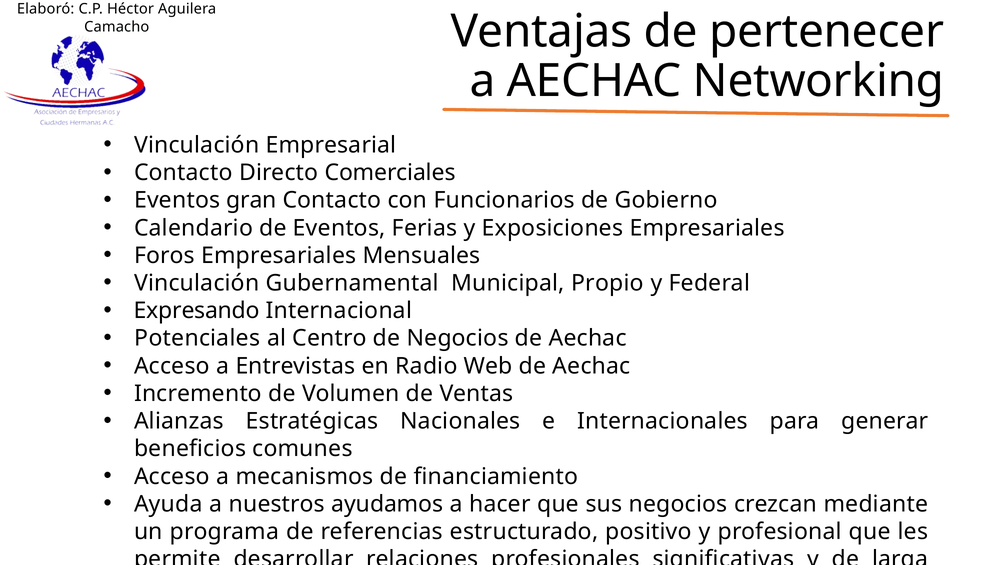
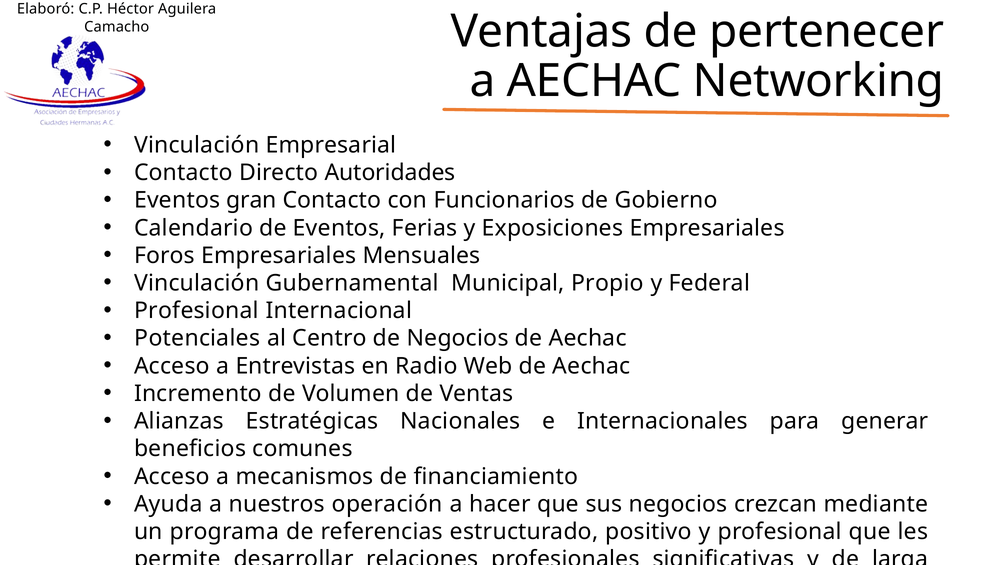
Comerciales: Comerciales -> Autoridades (390, 173)
Expresando: Expresando -> Profesional (197, 311)
ayudamos: ayudamos -> operación (387, 504)
